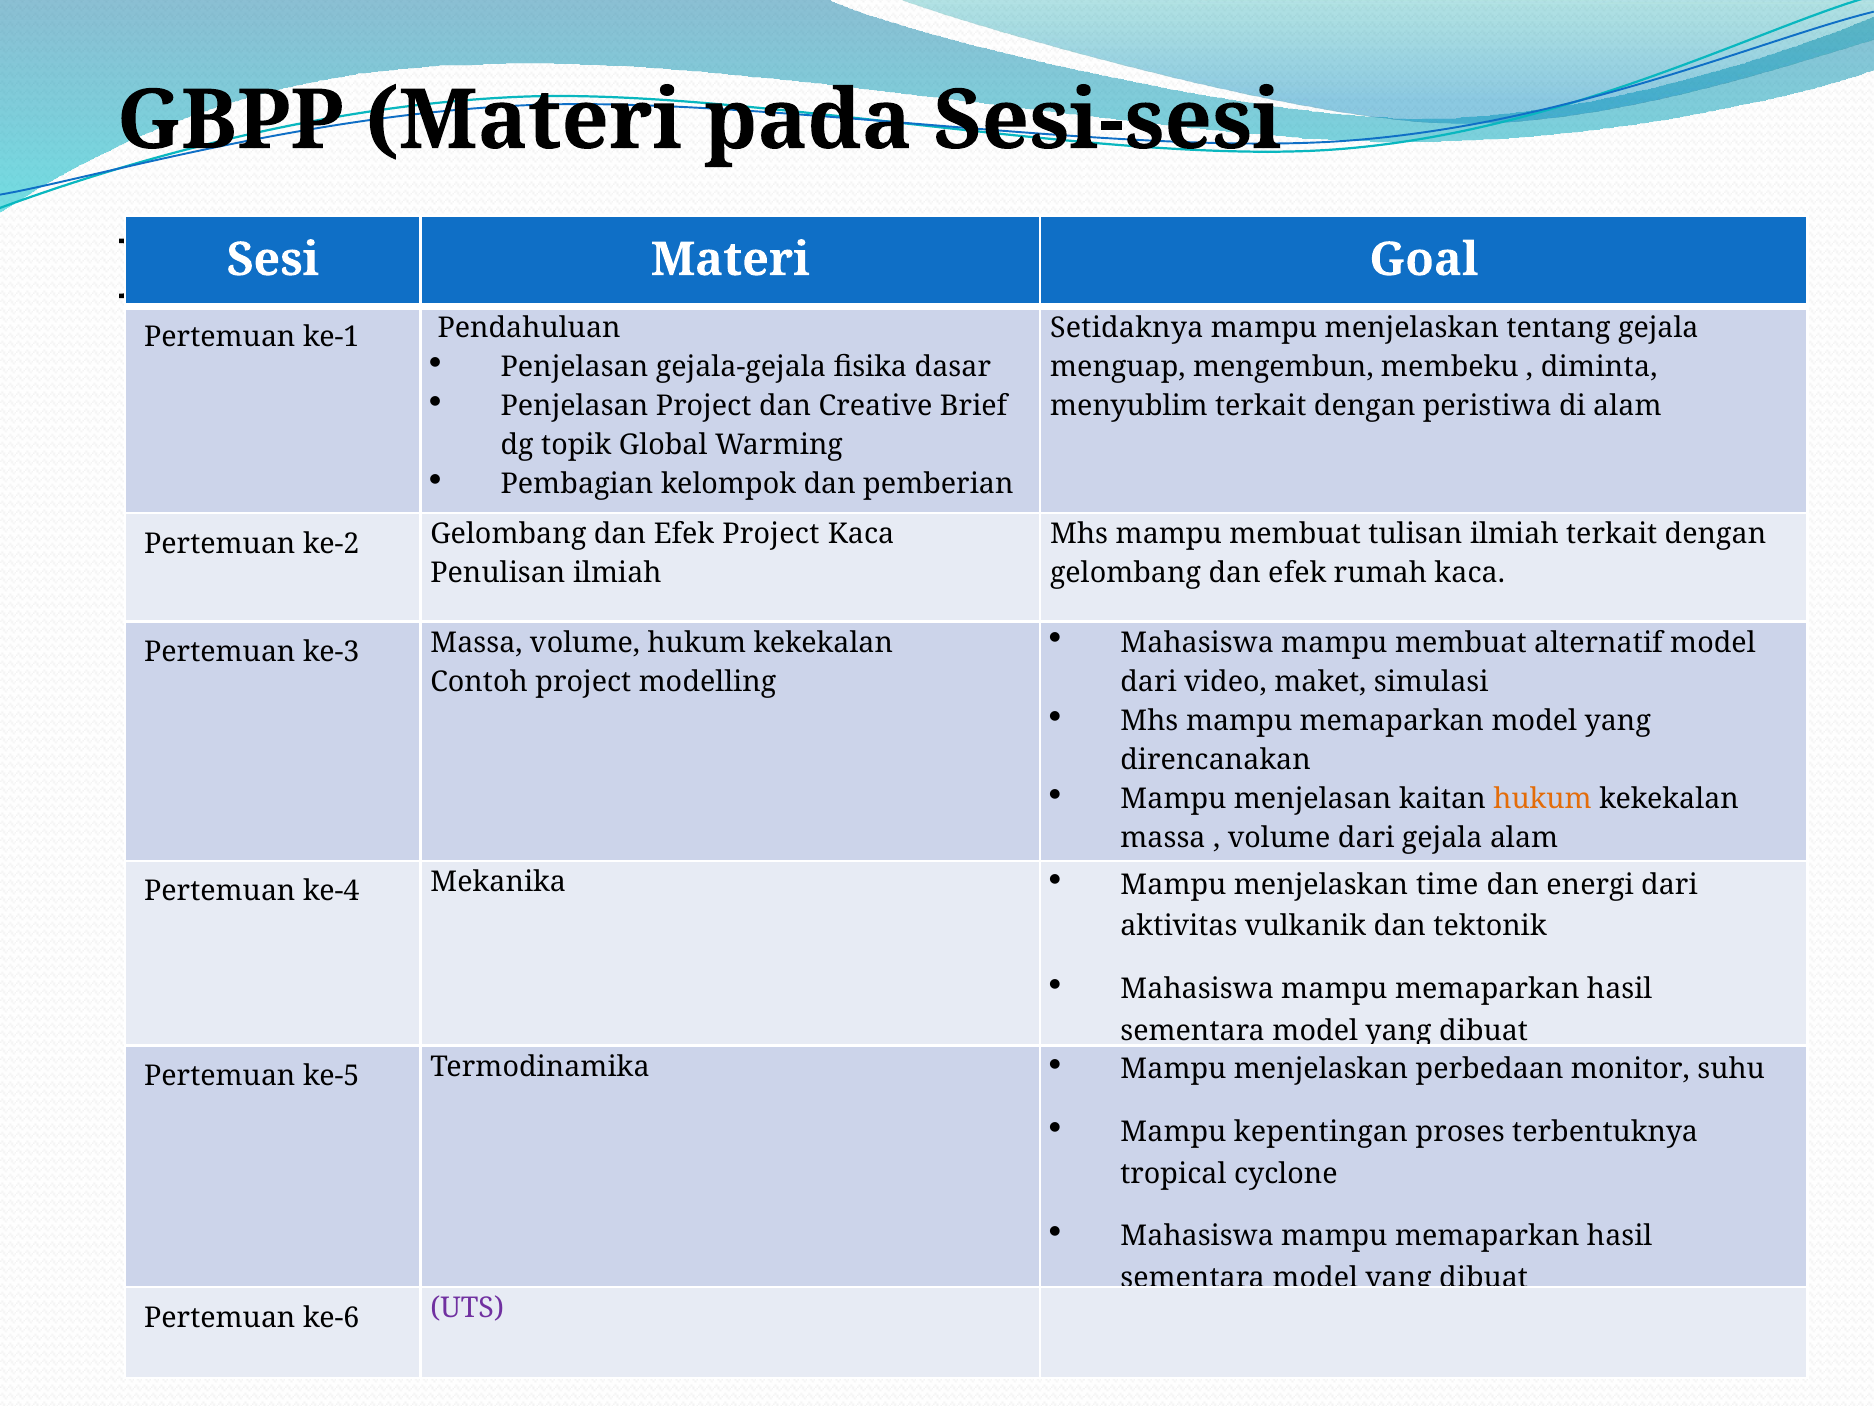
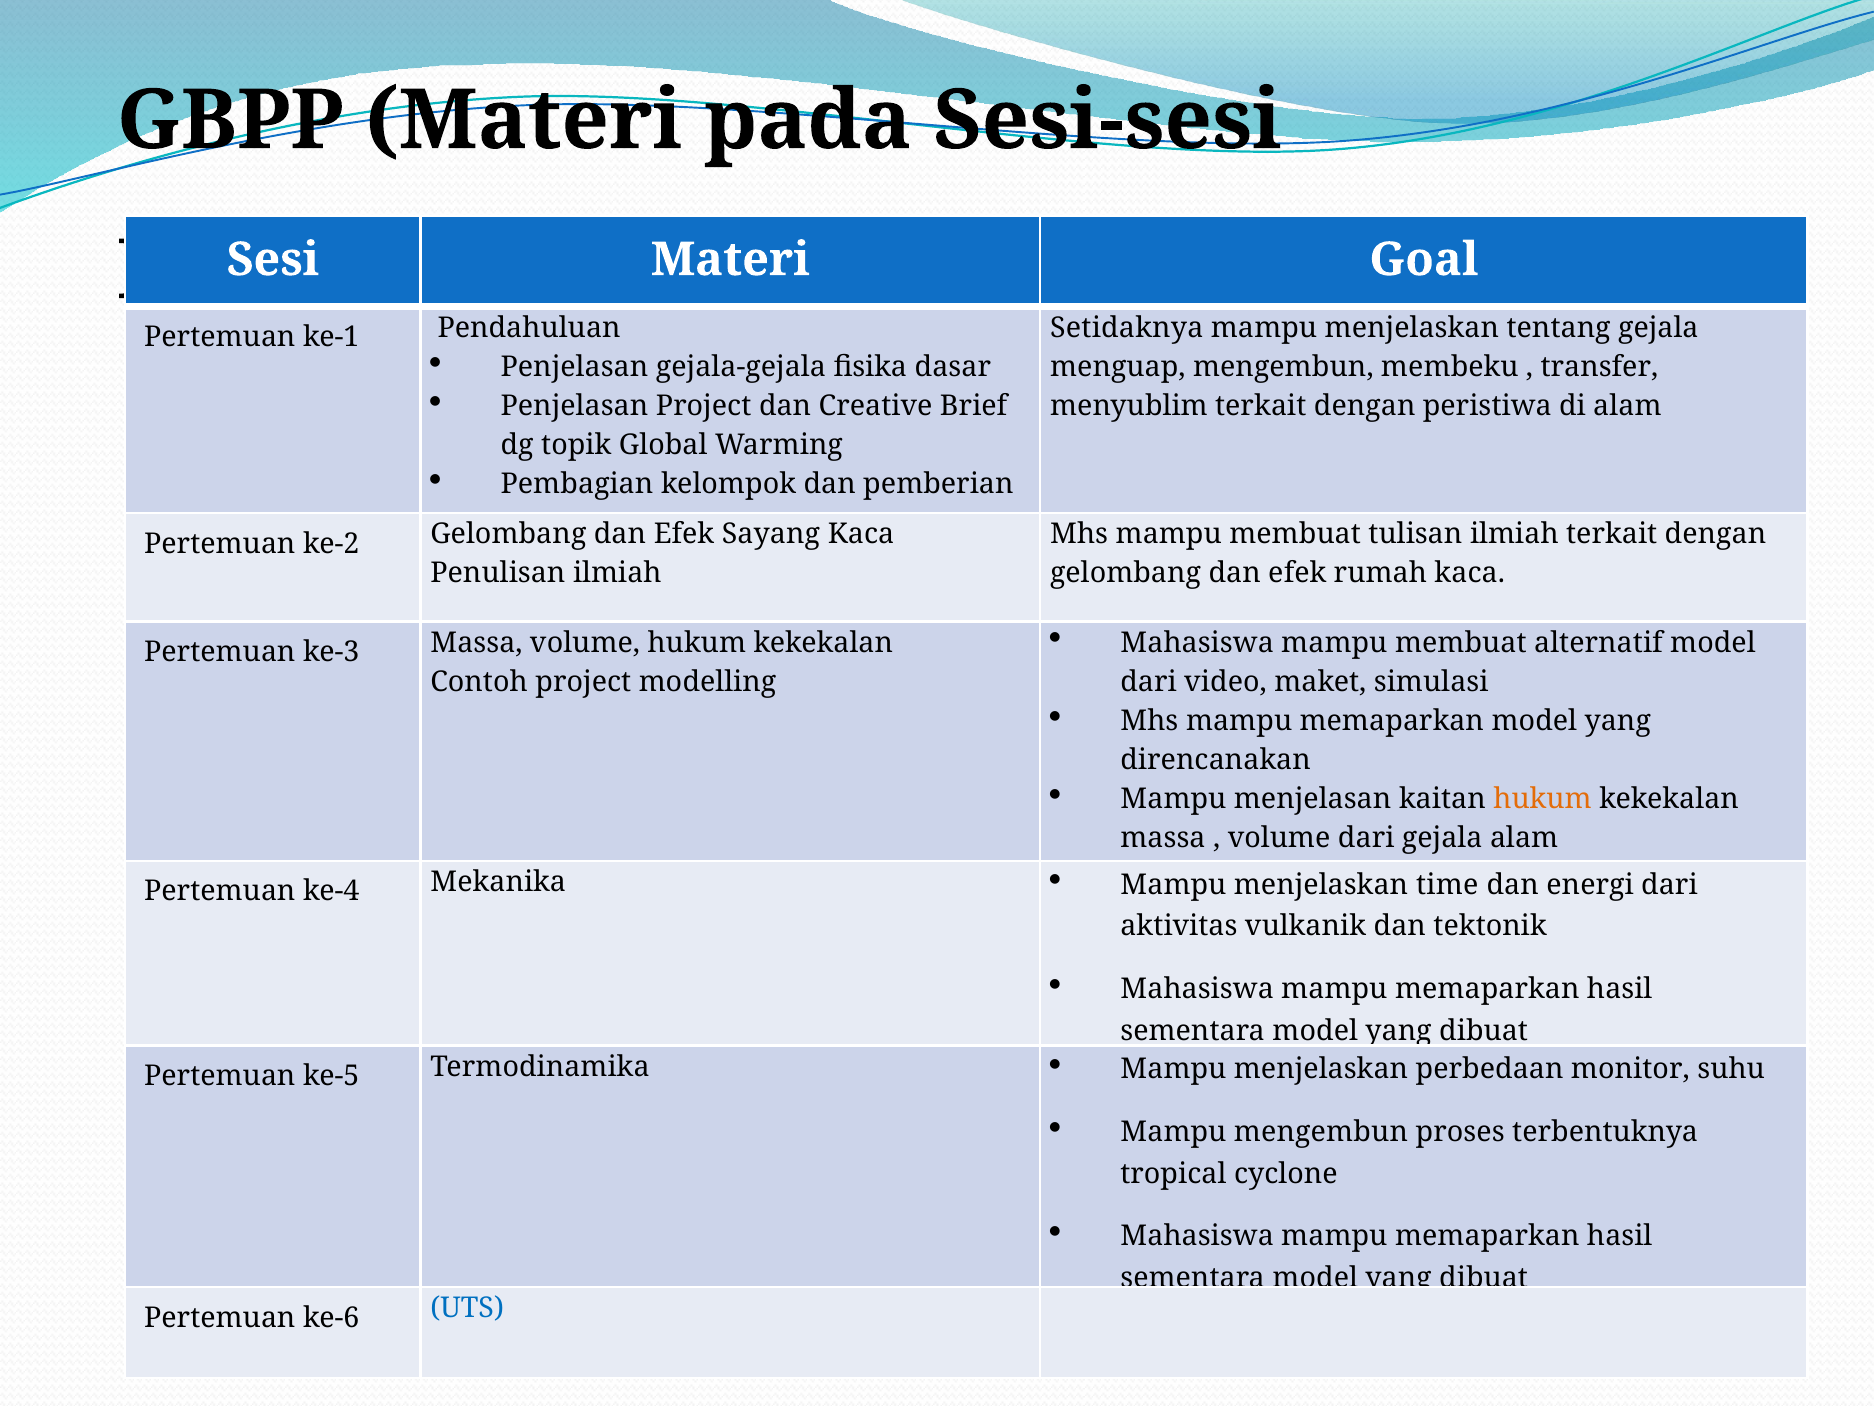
diminta: diminta -> transfer (1599, 367)
Efek Project: Project -> Sayang (771, 534)
Mampu kepentingan: kepentingan -> mengembun (1321, 1132)
UTS colour: purple -> blue (467, 1308)
